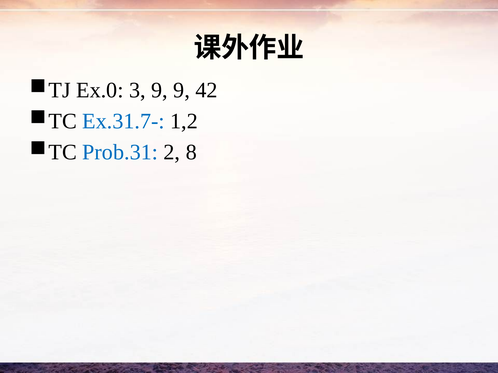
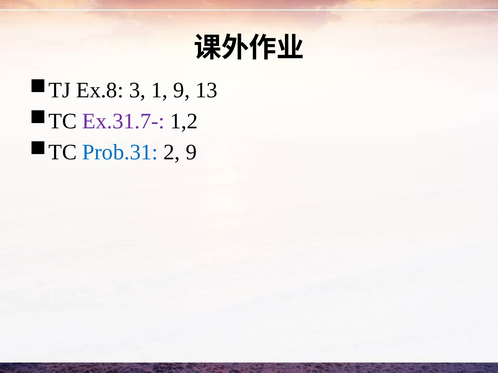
Ex.0: Ex.0 -> Ex.8 (100, 90)
3 9: 9 -> 1 (159, 90)
42: 42 -> 13 (206, 90)
Ex.31.7- colour: blue -> purple (124, 121)
2 8: 8 -> 9 (191, 152)
